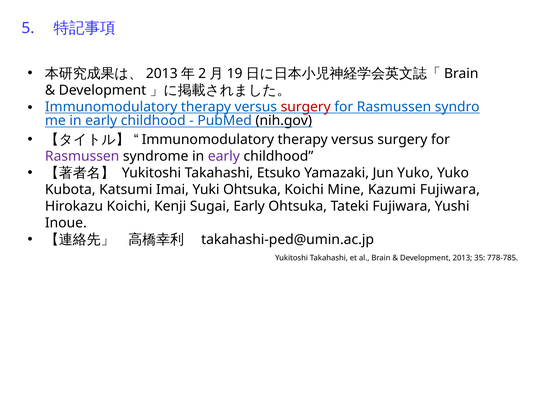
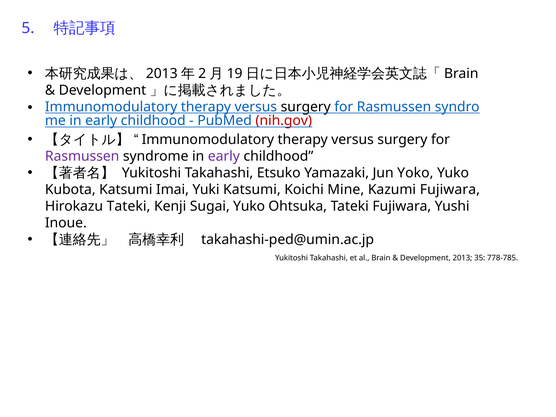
surgery colour: red -> black (306, 107)
nih.gov colour: black -> red (284, 121)
Jun Yuko: Yuko -> Yoko (415, 173)
Yuki Ohtsuka: Ohtsuka -> Katsumi (252, 190)
Hirokazu Koichi: Koichi -> Tateki (129, 206)
Sugai Early: Early -> Yuko (249, 206)
